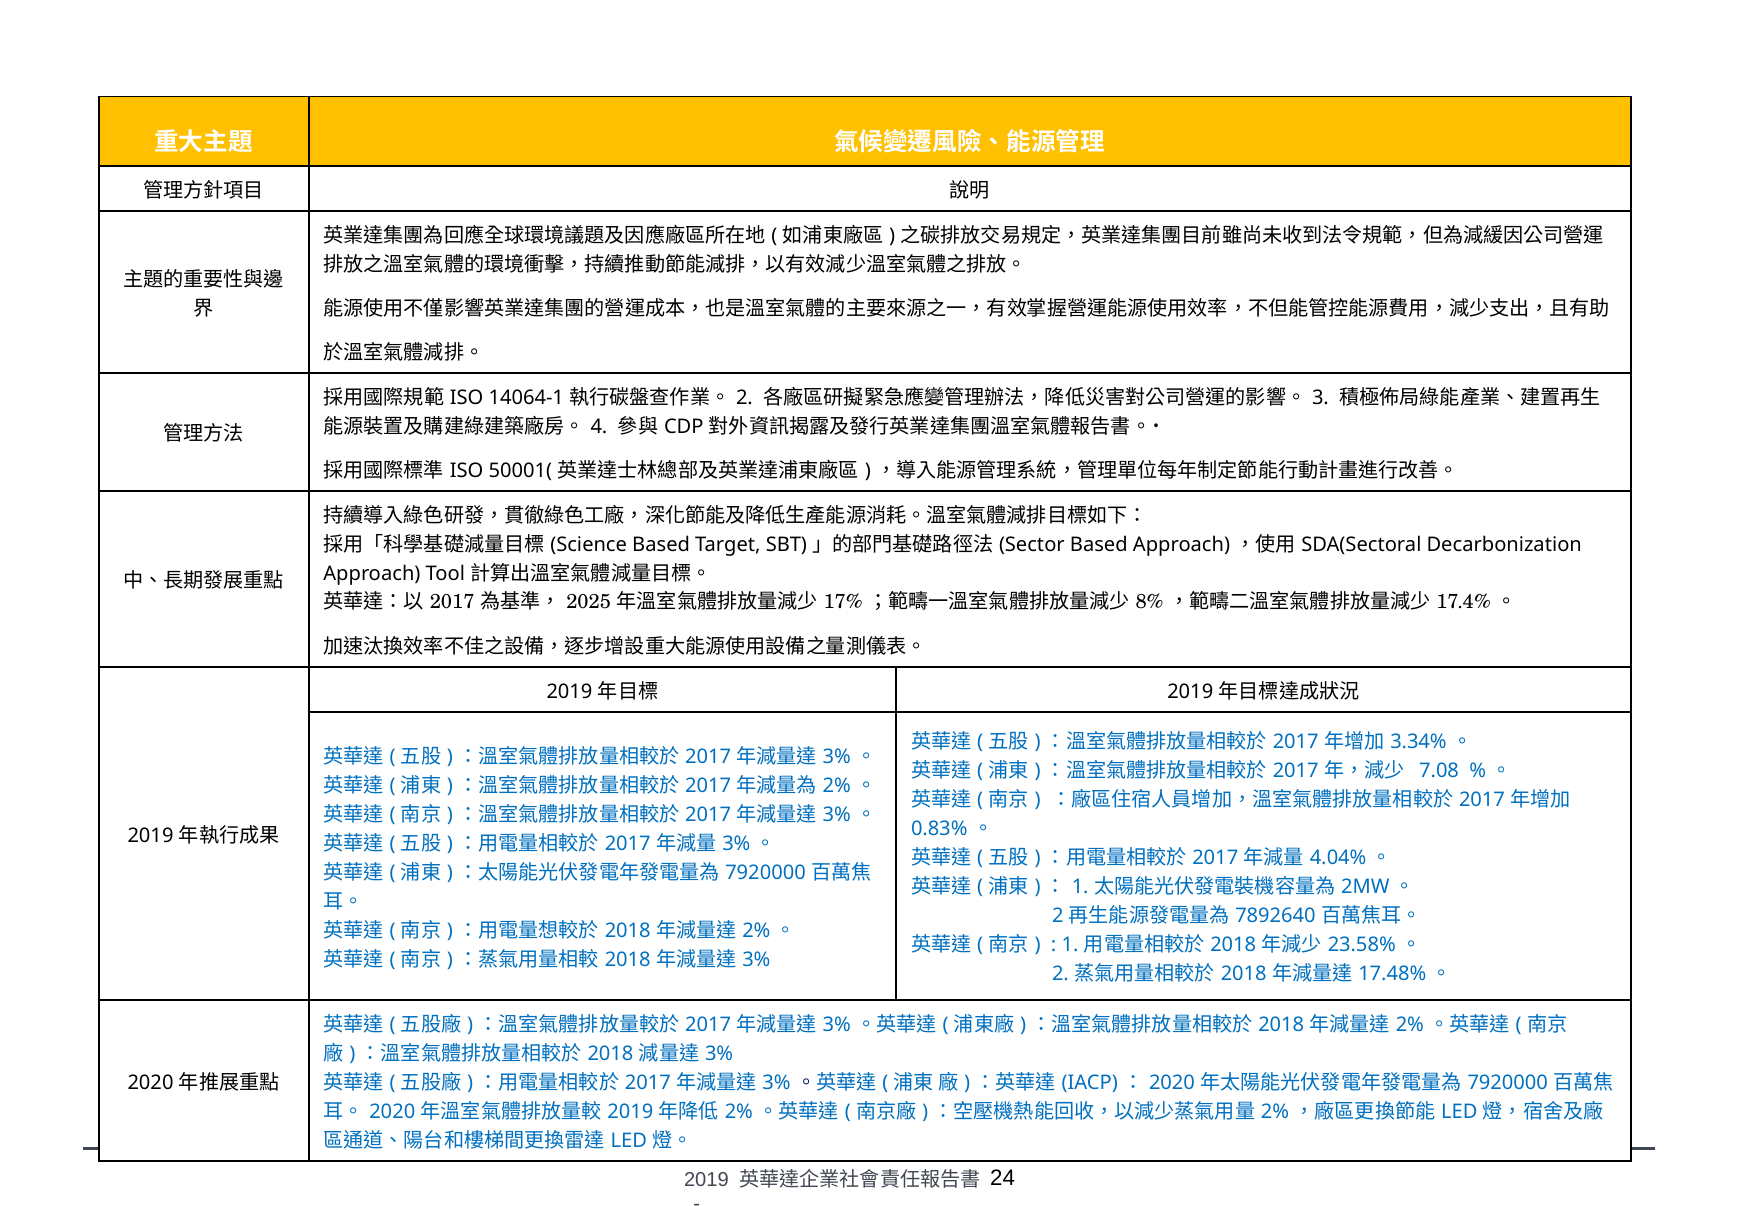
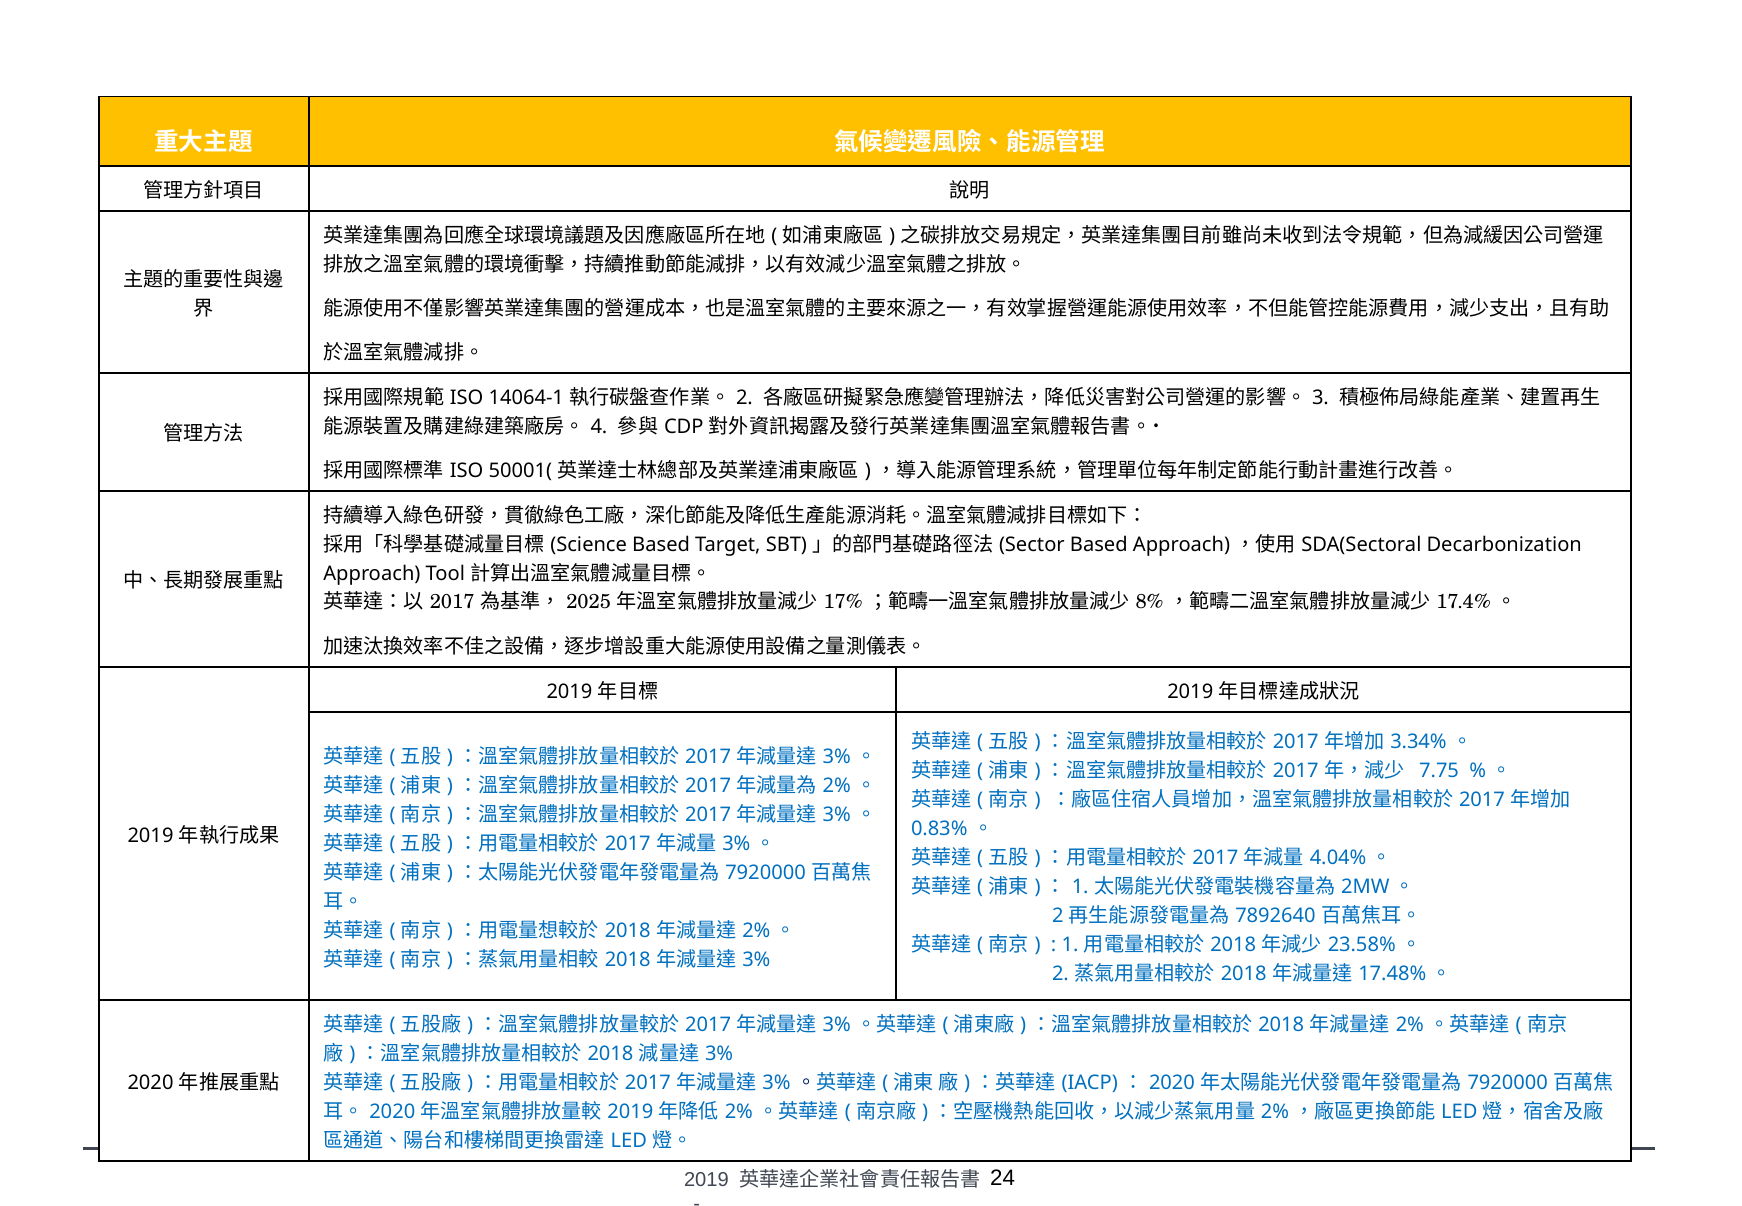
7.08: 7.08 -> 7.75 (1439, 771)
